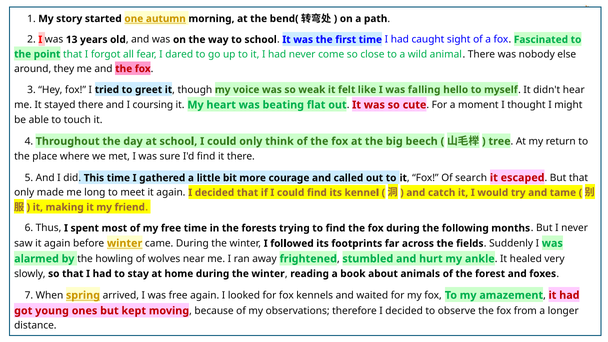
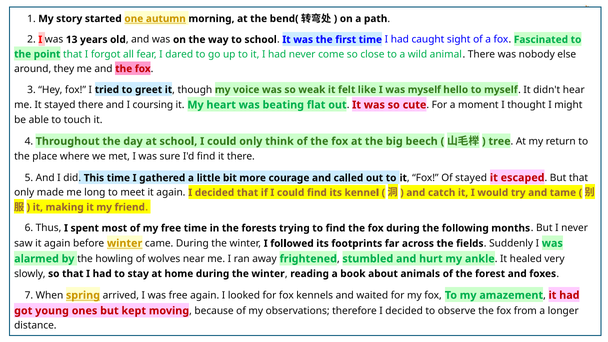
falling: falling -> myself (424, 90)
Of search: search -> stayed (471, 178)
